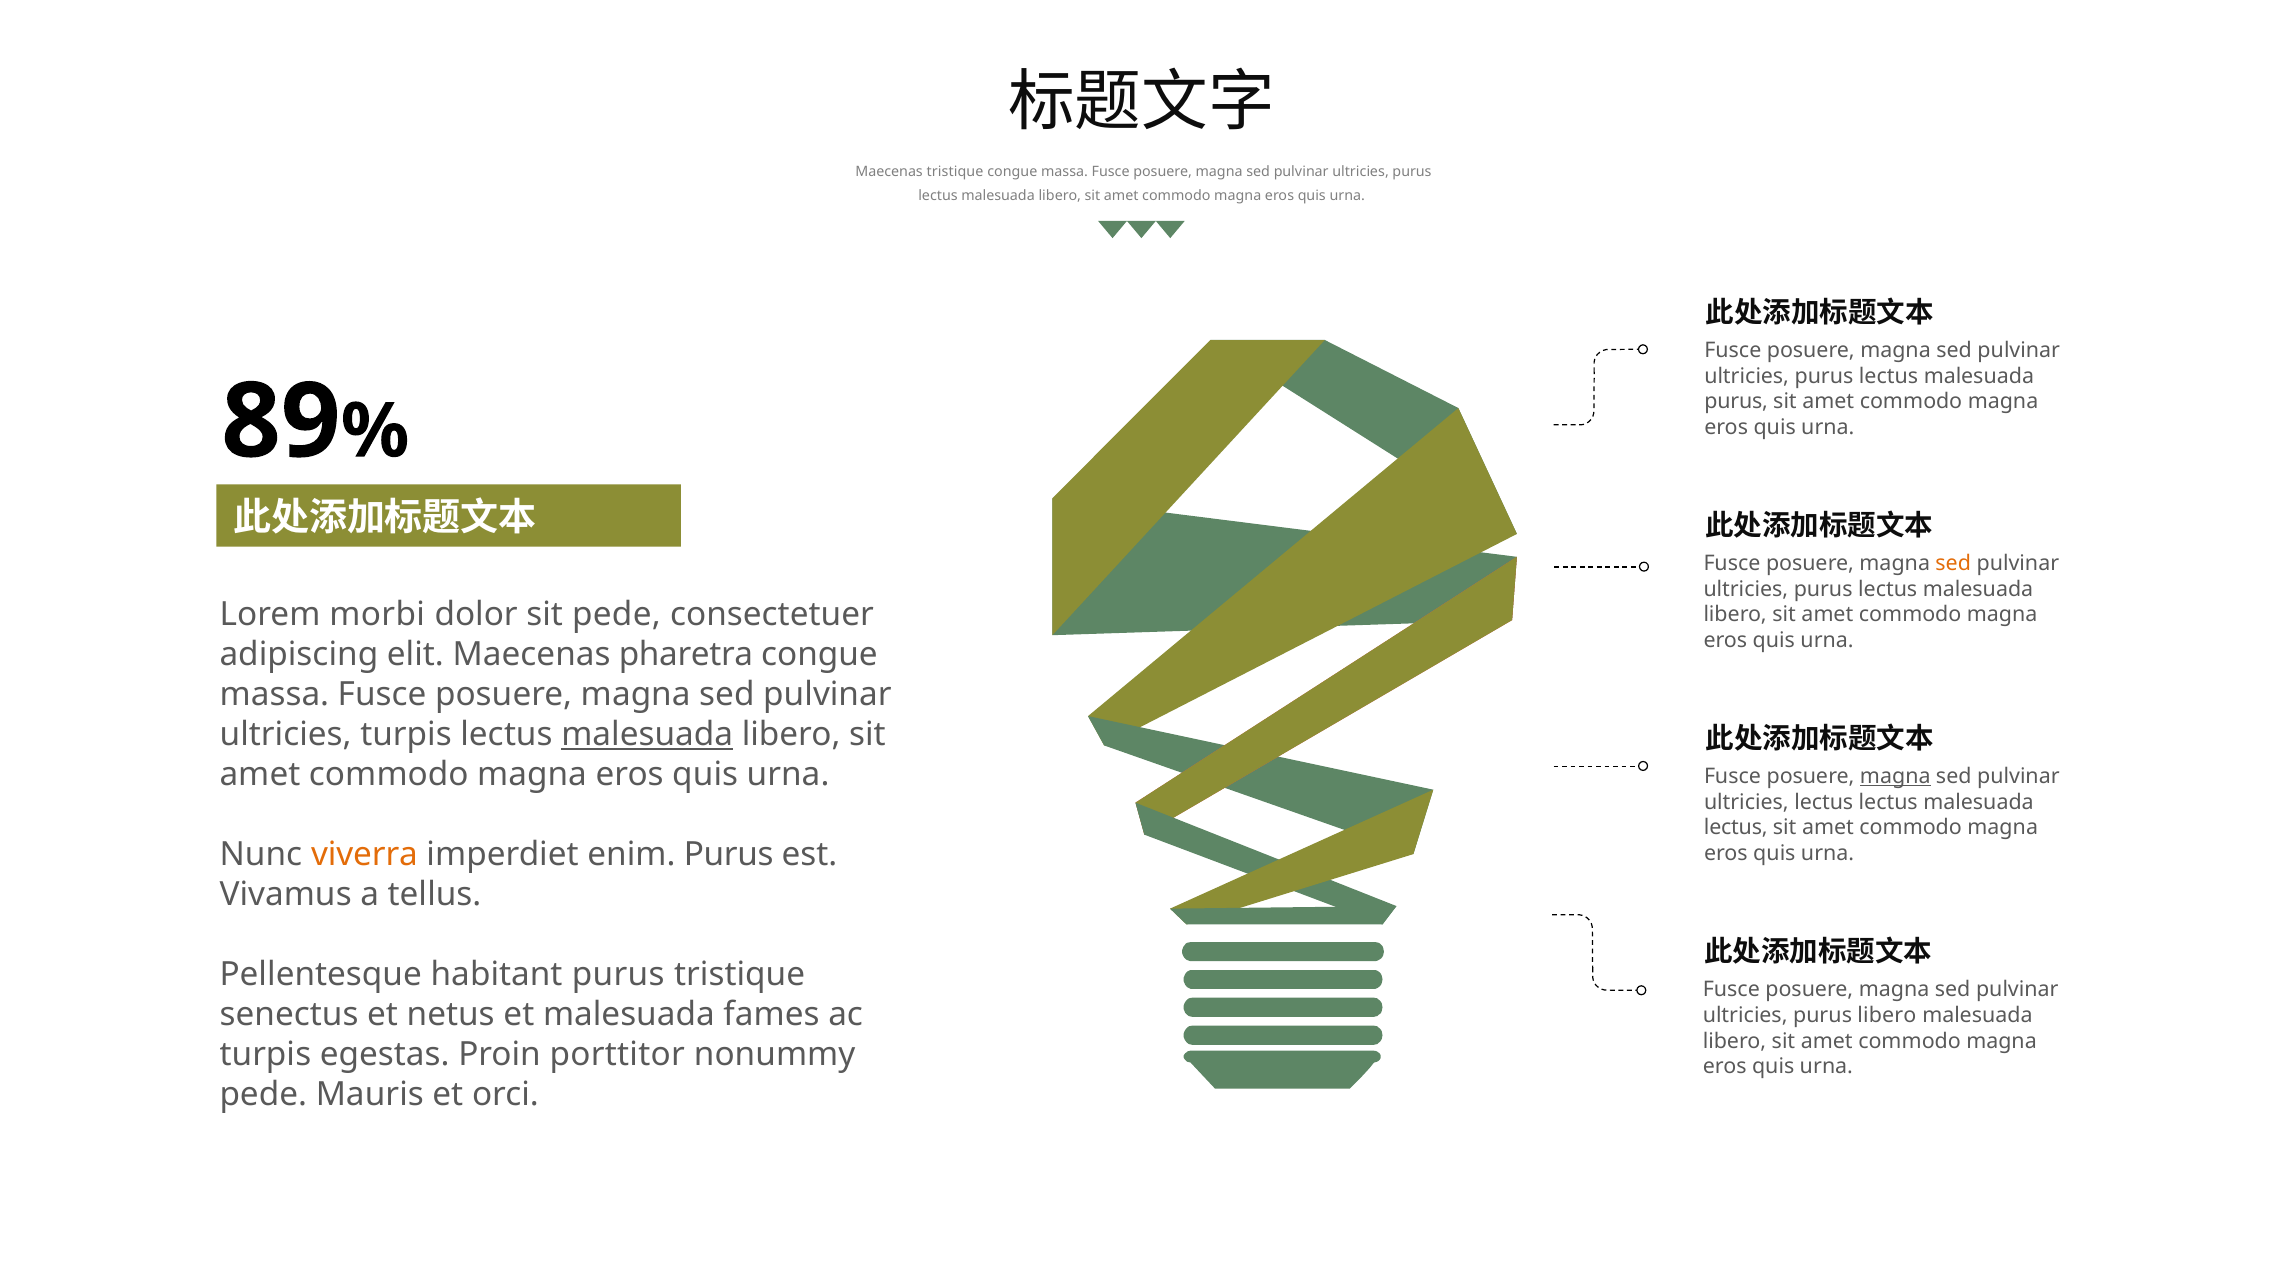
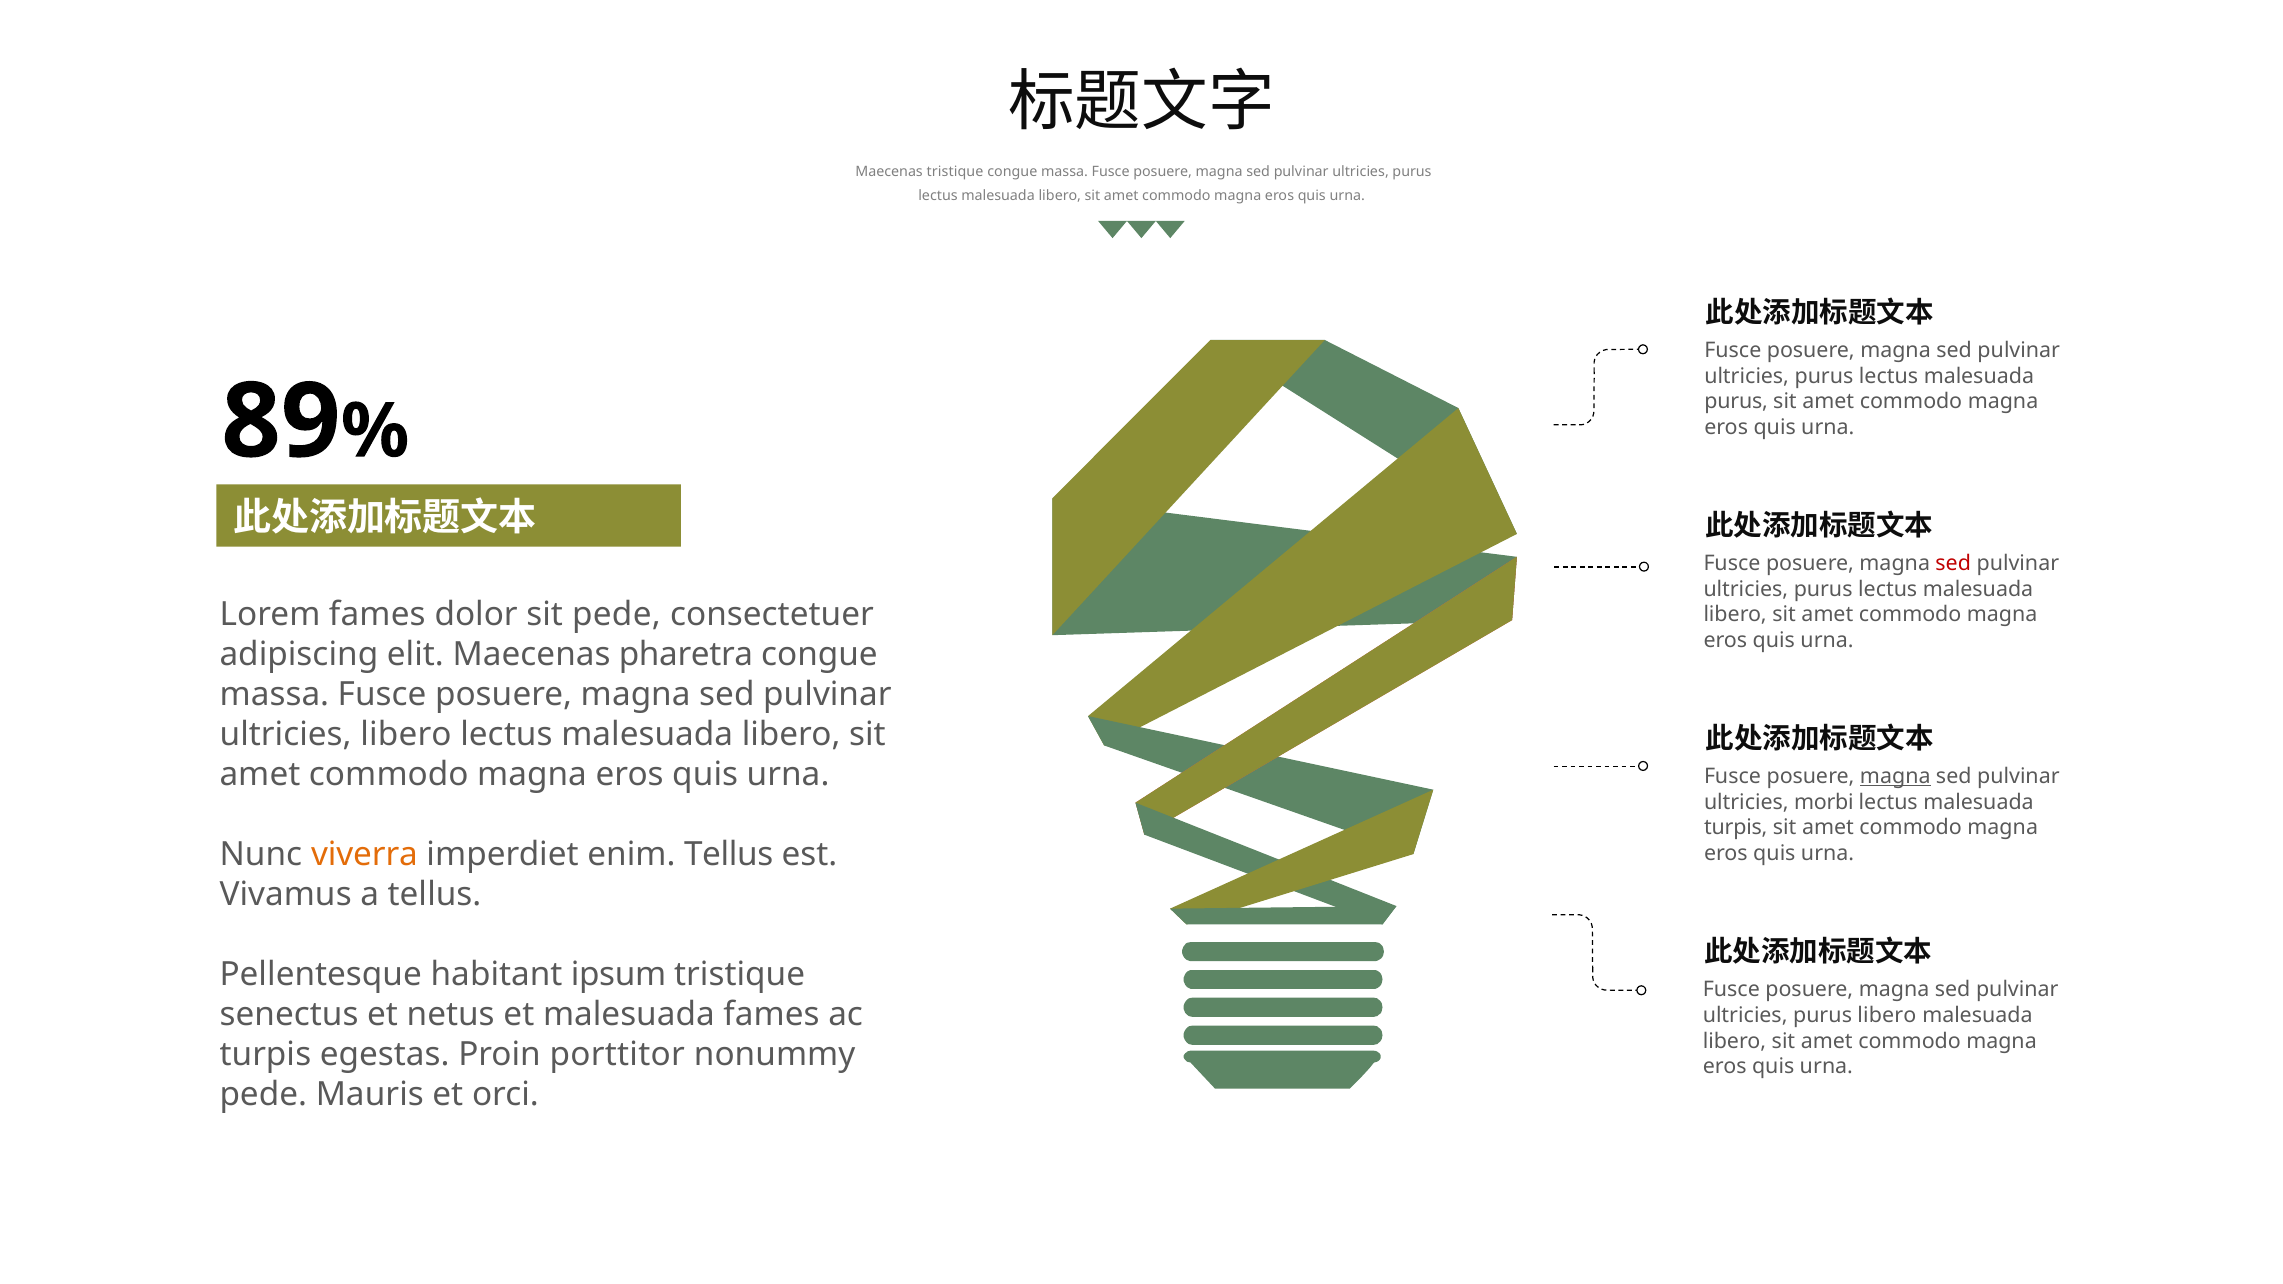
sed colour: orange -> red (1953, 563)
Lorem morbi: morbi -> fames (377, 615)
ultricies turpis: turpis -> libero (406, 735)
malesuada underline: present -> none (647, 735)
ultricies lectus: lectus -> morbi (1824, 802)
lectus: lectus -> turpis (1736, 828)
enim Purus: Purus -> Tellus (729, 855)
habitant purus: purus -> ipsum (619, 975)
